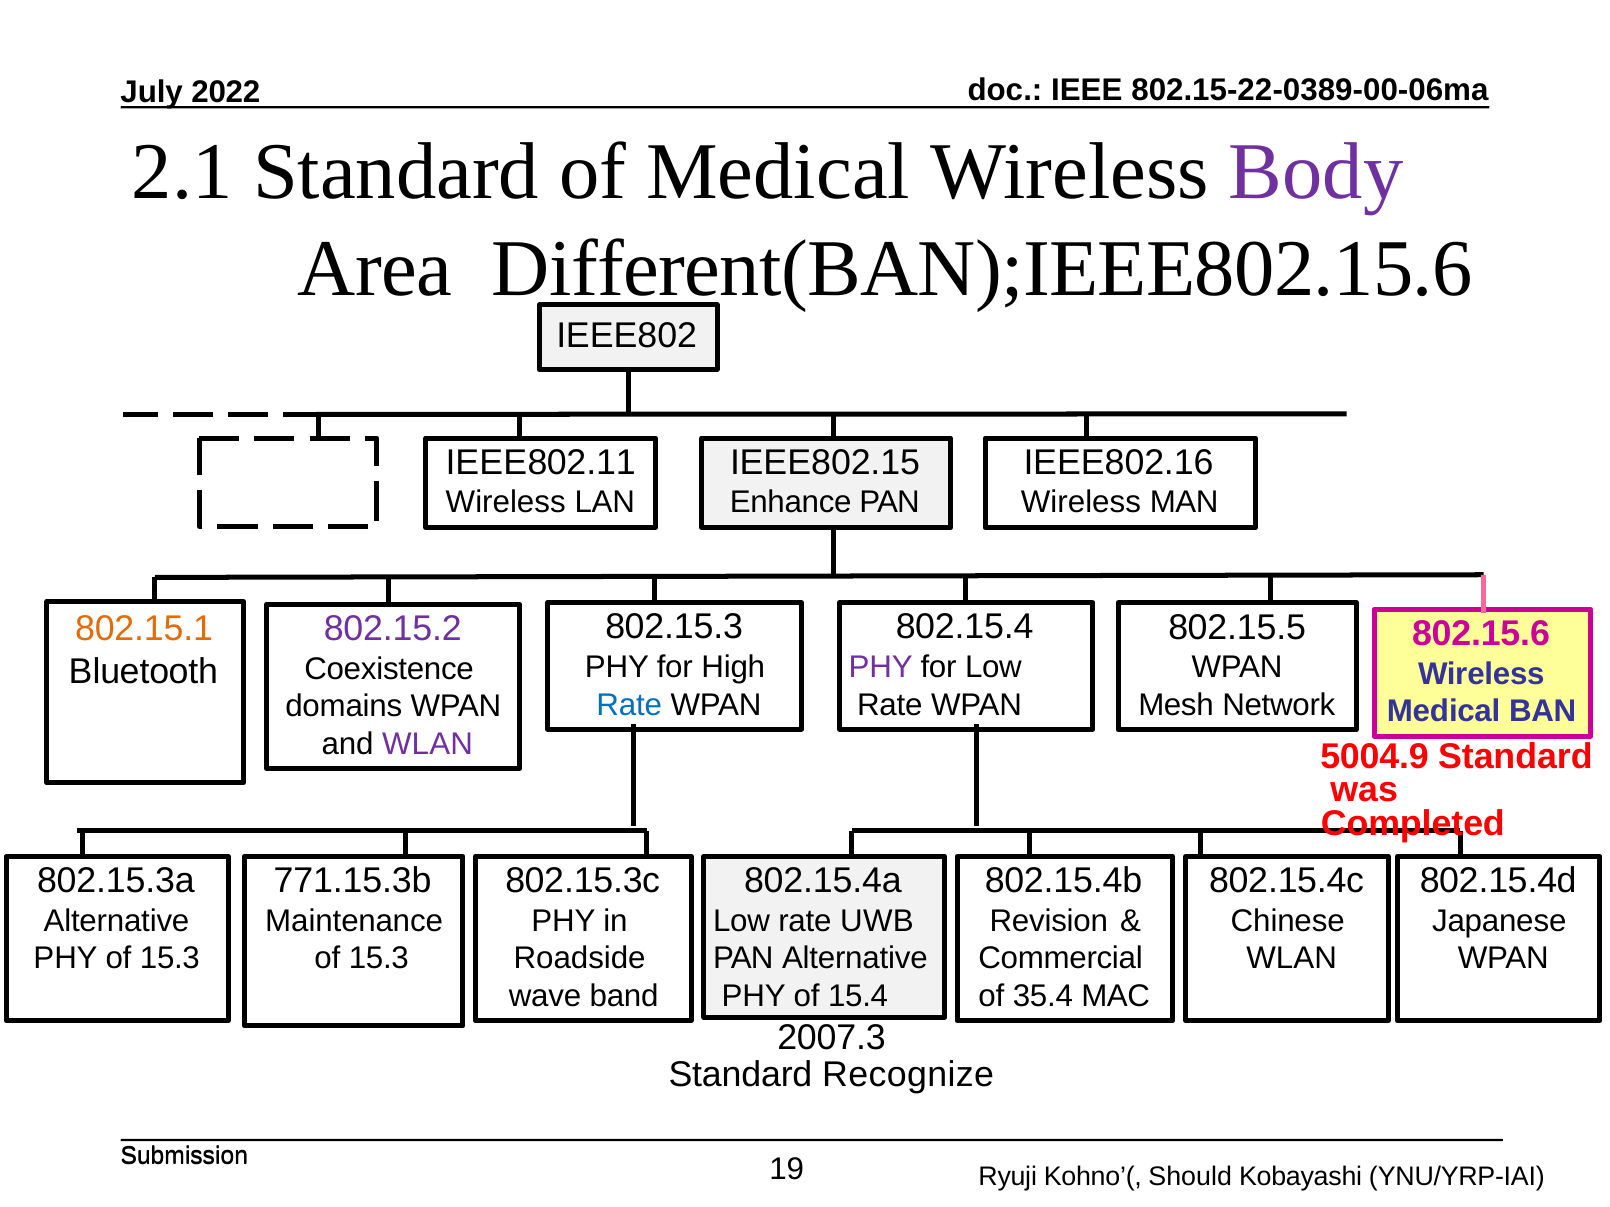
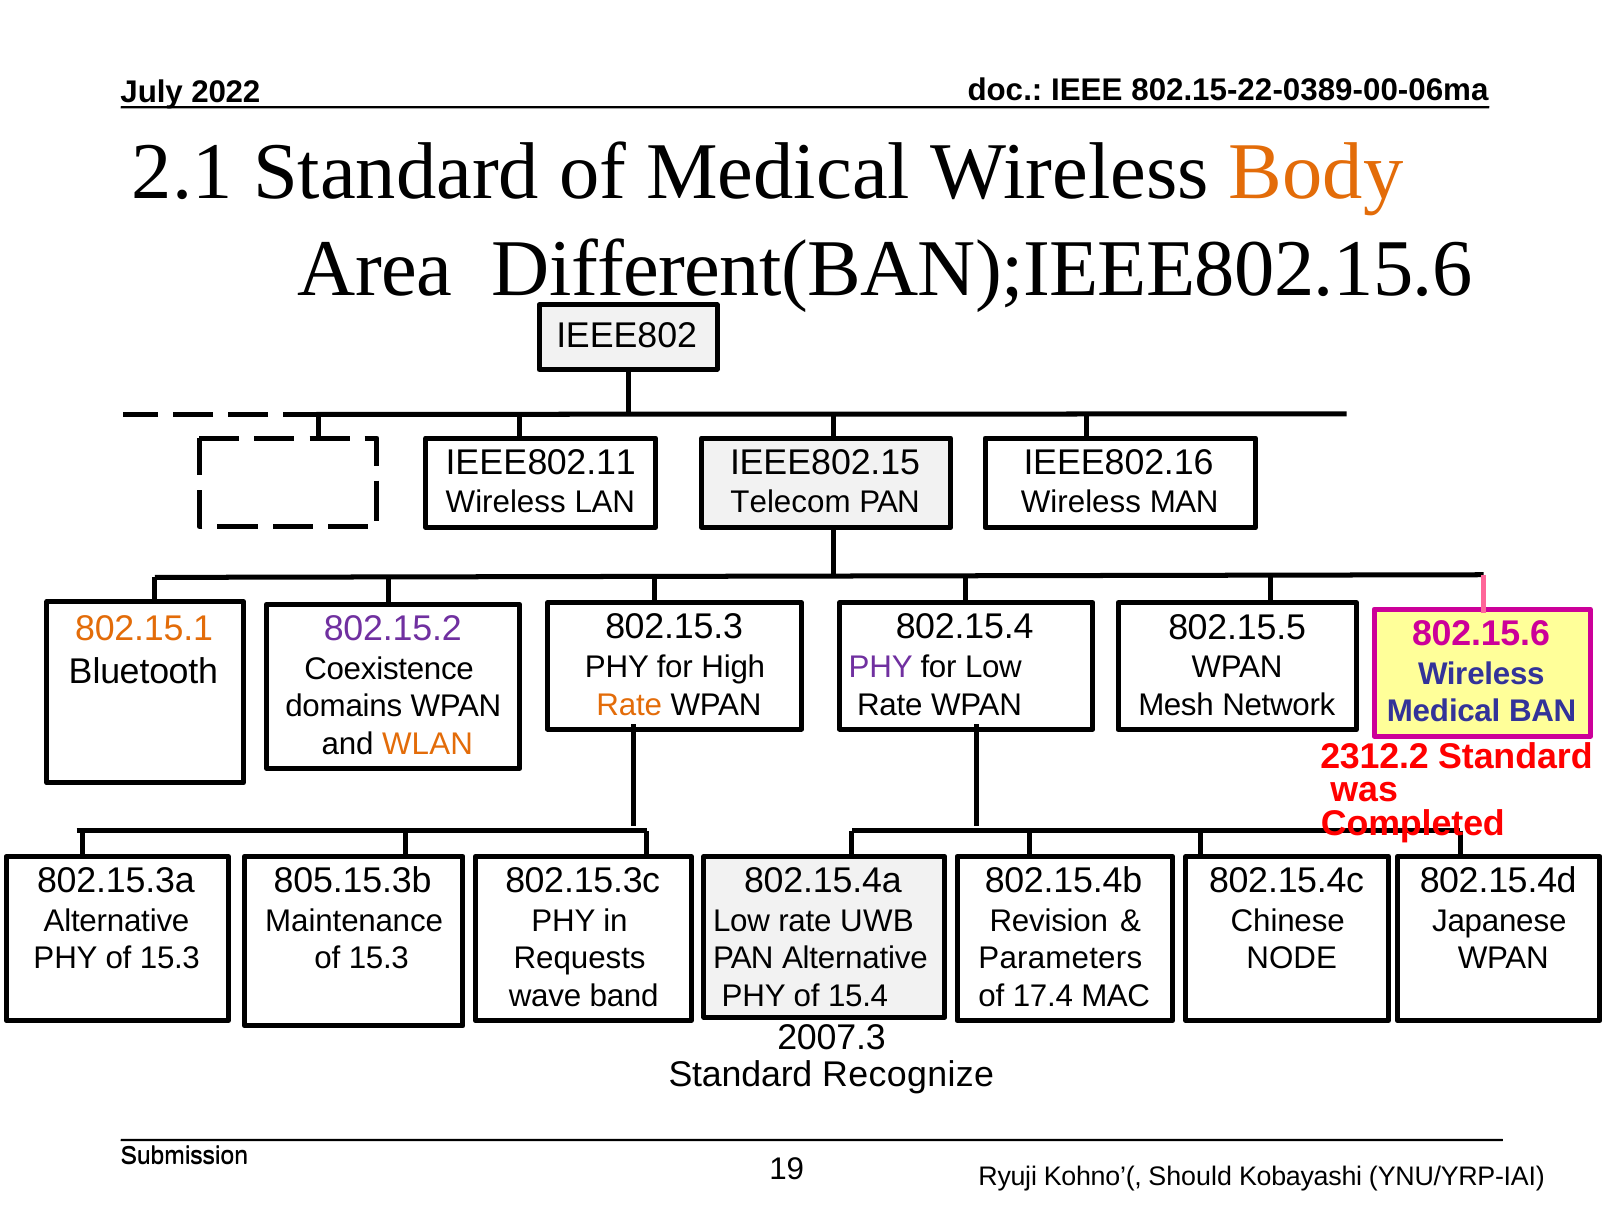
Body colour: purple -> orange (1316, 172)
Enhance: Enhance -> Telecom (791, 503)
Rate colour: blue -> orange (629, 705)
WLAN colour: purple -> orange (428, 744)
5004.9: 5004.9 -> 2312.2 (1374, 757)
771.15.3b: 771.15.3b -> 805.15.3b (353, 881)
Roadside: Roadside -> Requests (580, 959)
Commercial: Commercial -> Parameters (1060, 959)
WLAN: WLAN -> NODE (1292, 959)
35.4: 35.4 -> 17.4 (1043, 996)
